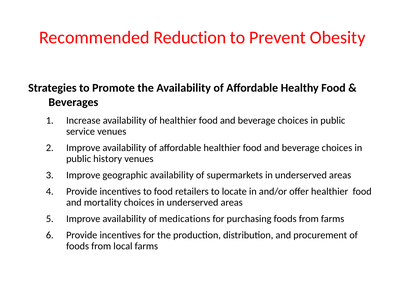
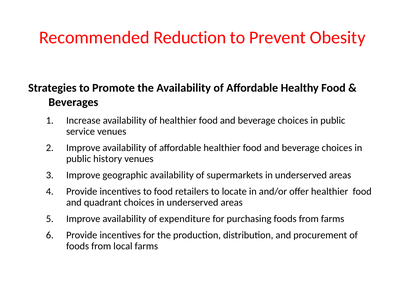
mortality: mortality -> quadrant (103, 202)
medications: medications -> expenditure (185, 219)
